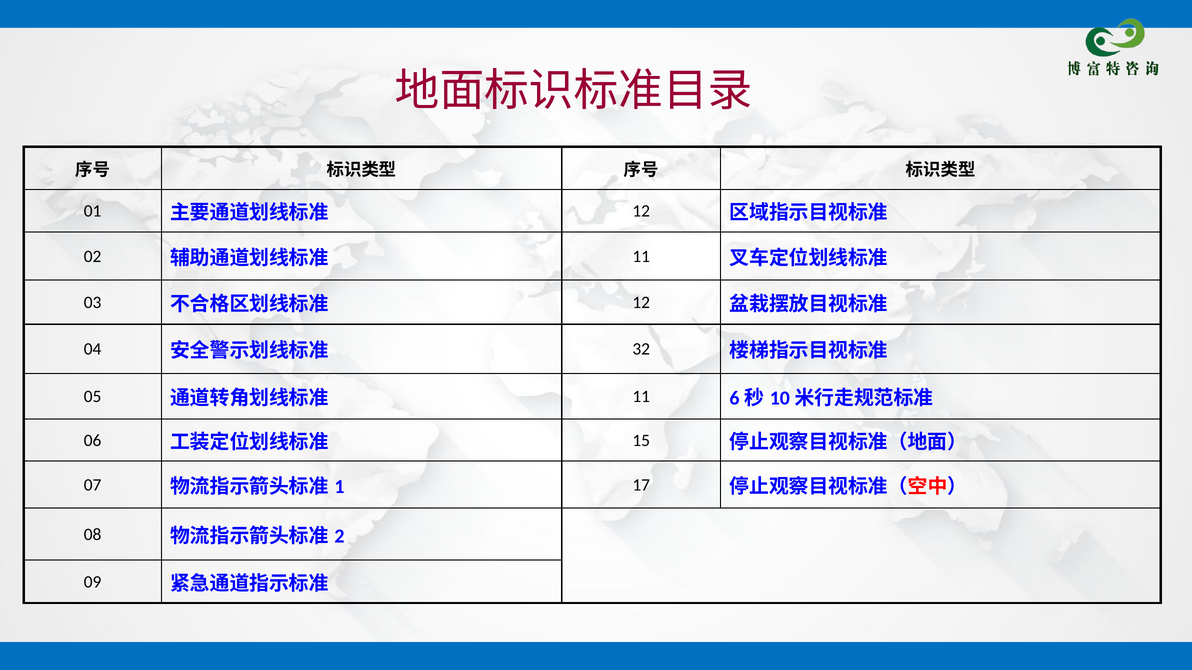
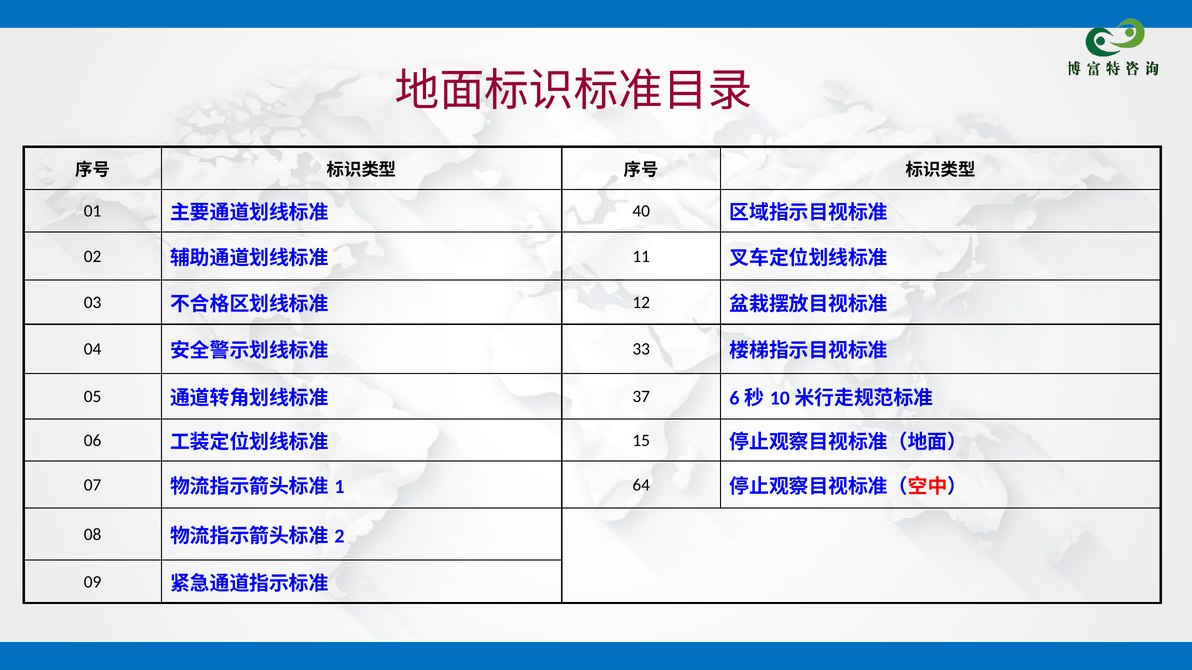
12: 12 -> 40 (641, 211)
32: 32 -> 33 (641, 349)
11: 11 -> 37 (641, 397)
17: 17 -> 64 (641, 485)
